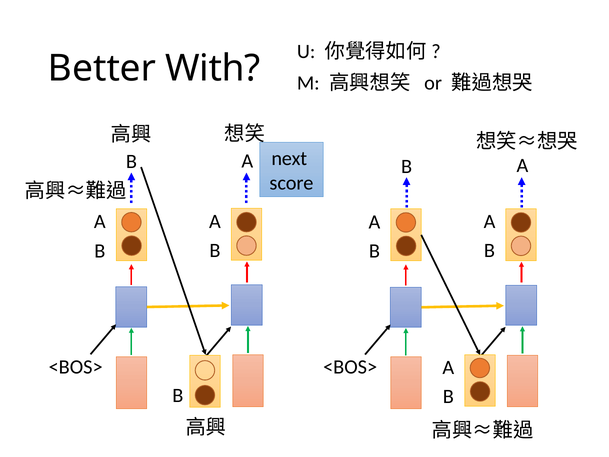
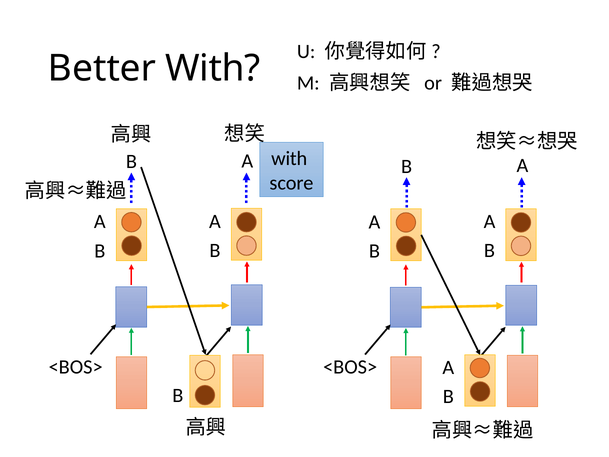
next: next -> with (289, 159)
